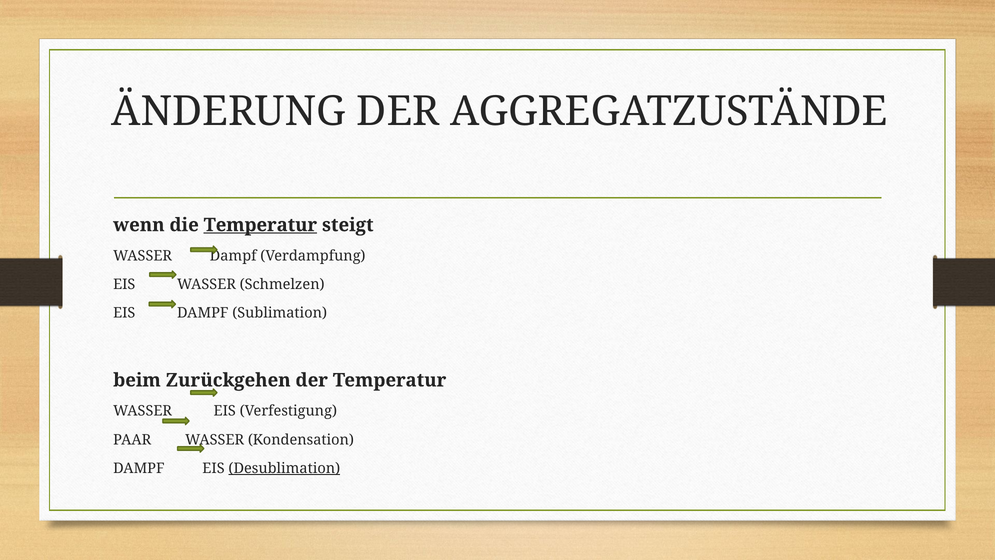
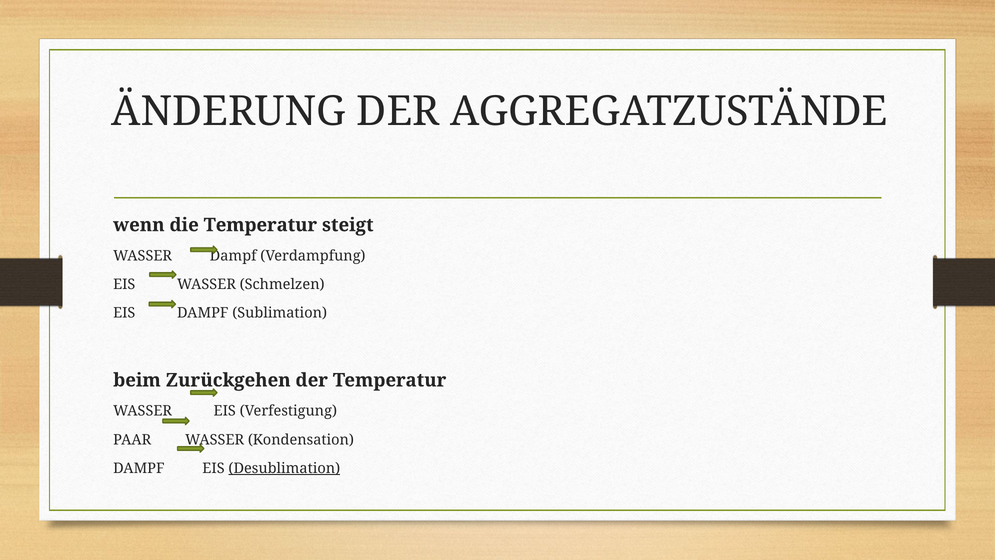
Temperatur underline: present -> none (260, 225)
